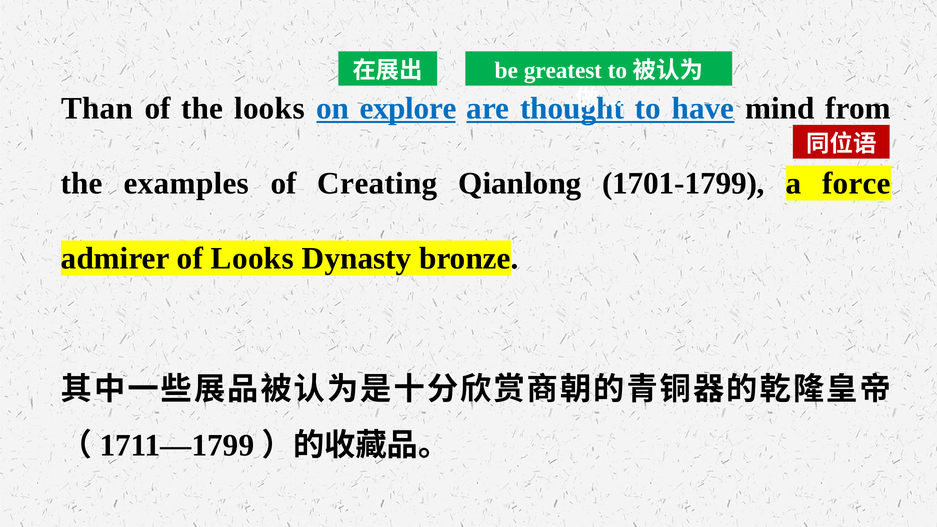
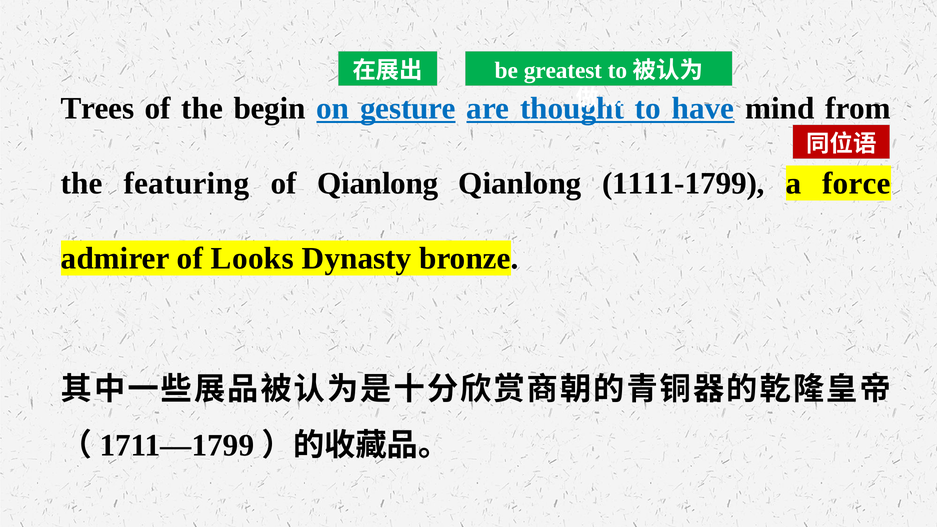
Than: Than -> Trees (98, 108)
the looks: looks -> begin (270, 108)
explore: explore -> gesture (408, 108)
examples: examples -> featuring (186, 183)
of Creating: Creating -> Qianlong (378, 183)
1701-1799: 1701-1799 -> 1111-1799 (683, 183)
